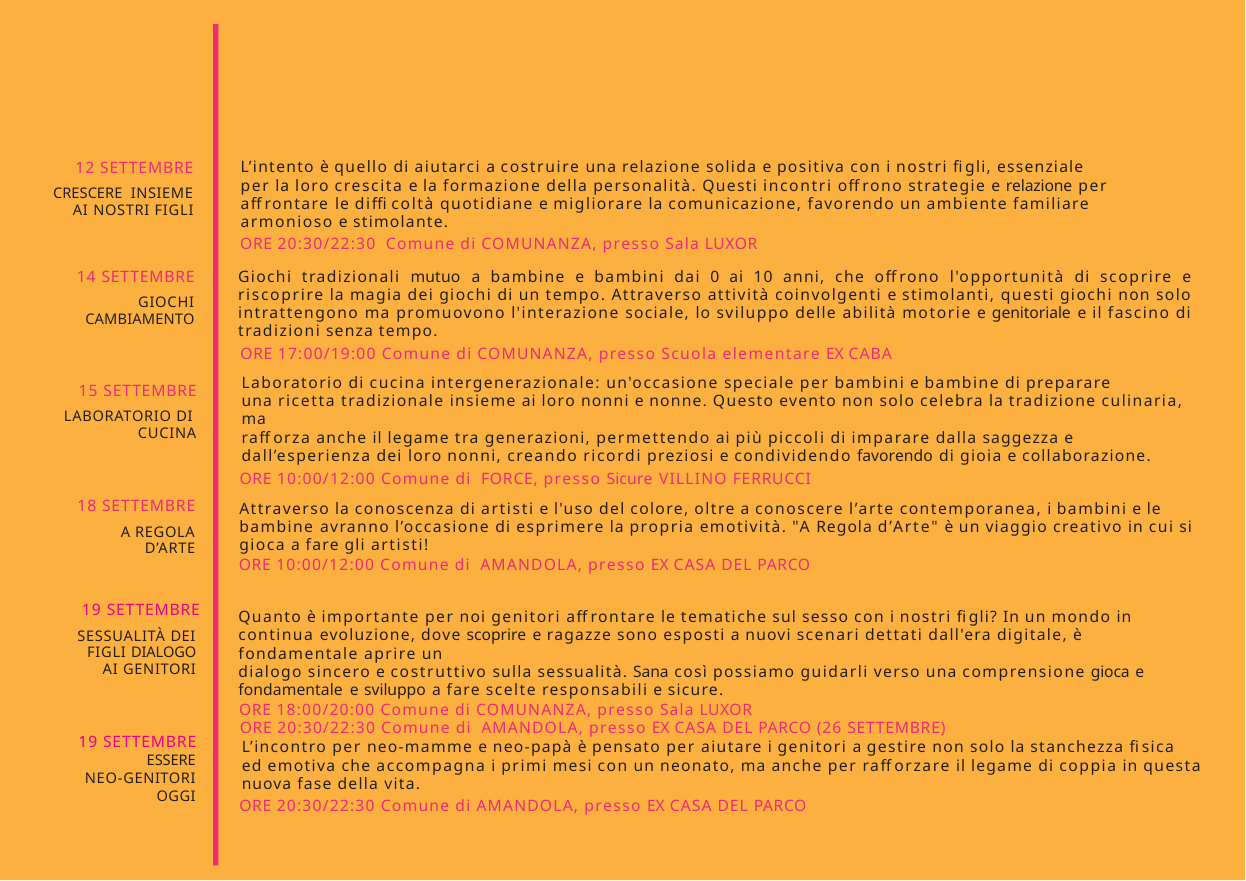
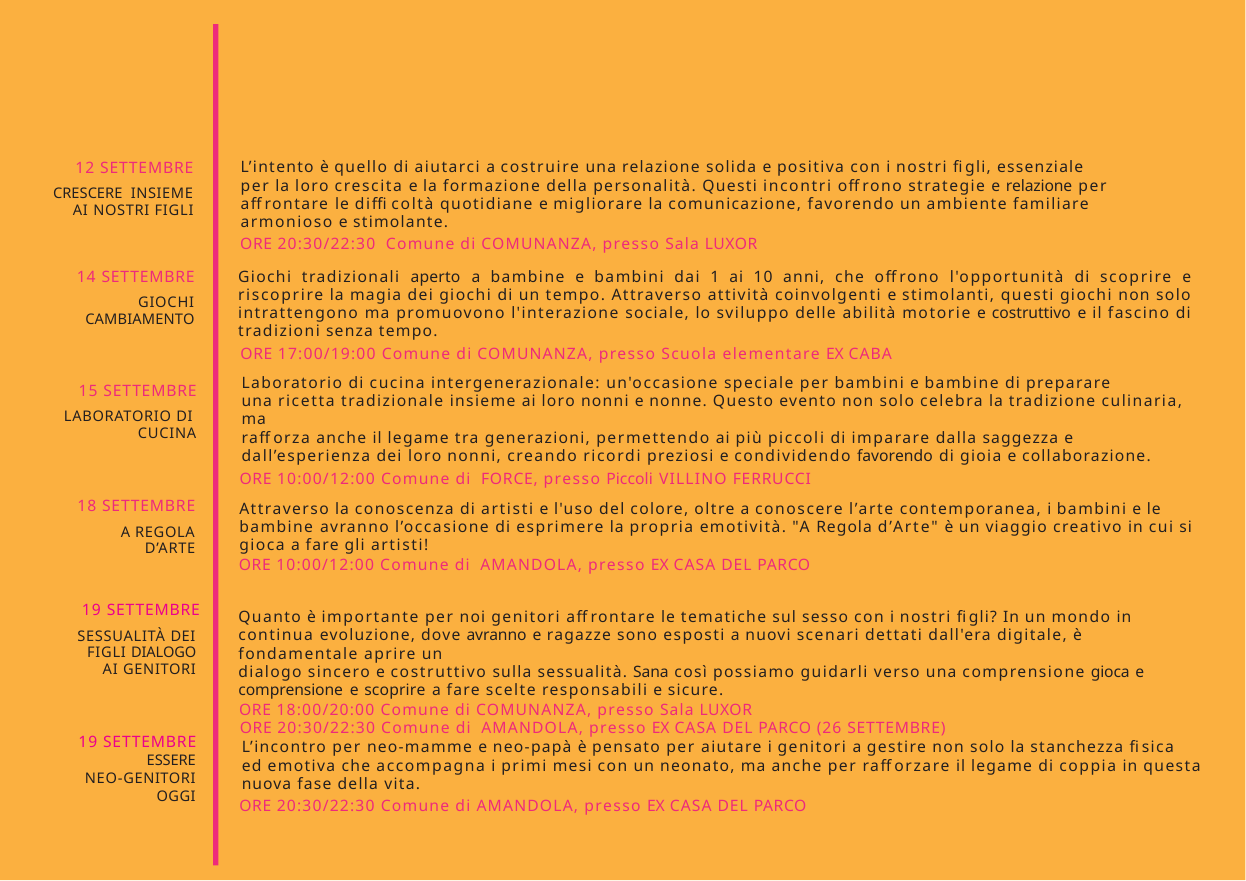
mutuo: mutuo -> aperto (435, 277)
0: 0 -> 1 (715, 277)
motorie e genitoriale: genitoriale -> costruttivo (1031, 313)
presso Sicure: Sicure -> Piccoli (630, 479)
dove scoprire: scoprire -> avranno (497, 636)
fondamentale: fondamentale -> comprensione (291, 690)
e sviluppo: sviluppo -> scoprire (395, 690)
